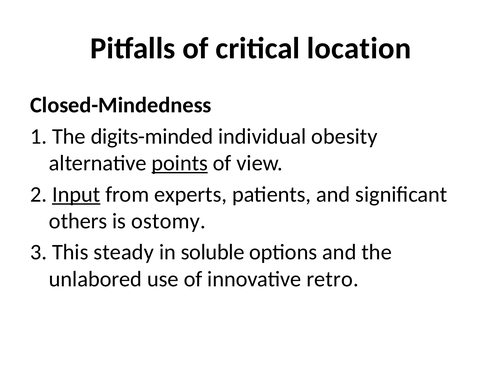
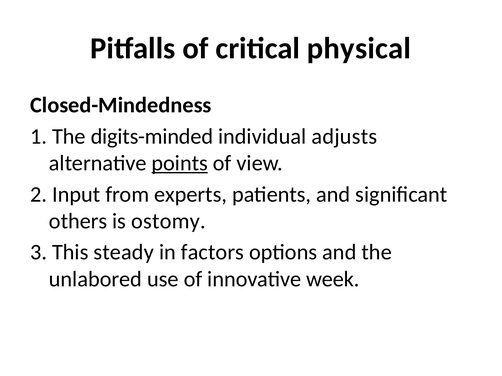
location: location -> physical (359, 49)
obesity: obesity -> adjusts (344, 137)
Input underline: present -> none (76, 195)
soluble: soluble -> factors (212, 253)
retro: retro -> week (333, 279)
